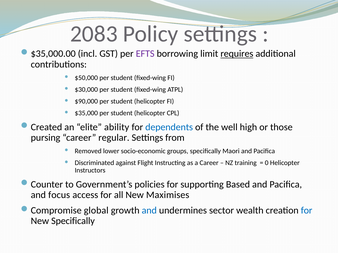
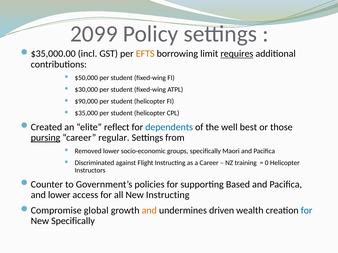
2083: 2083 -> 2099 (94, 34)
EFTS colour: purple -> orange (145, 54)
ability: ability -> reflect (117, 127)
high: high -> best (248, 127)
pursing underline: none -> present (46, 138)
and focus: focus -> lower (59, 195)
New Maximises: Maximises -> Instructing (168, 195)
and colour: blue -> orange (149, 211)
sector: sector -> driven (222, 211)
